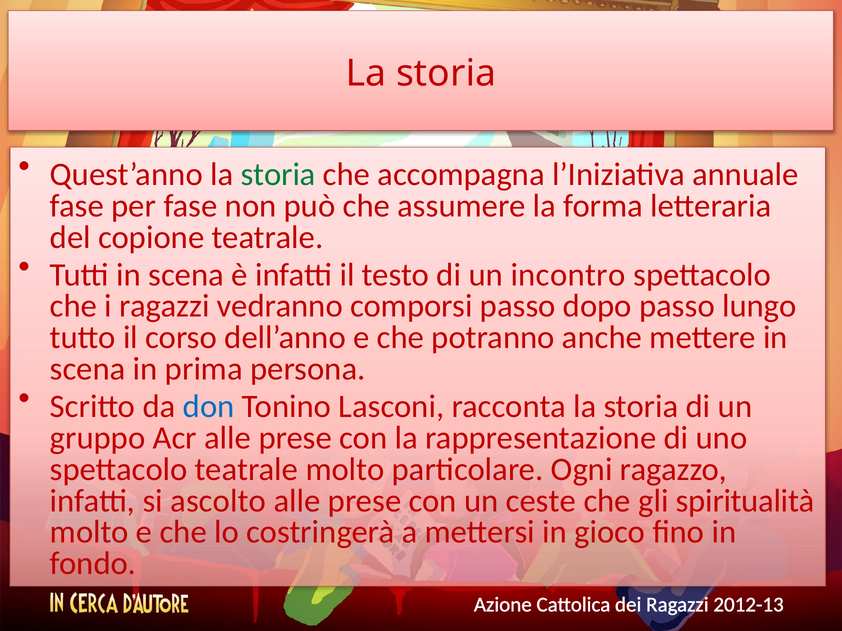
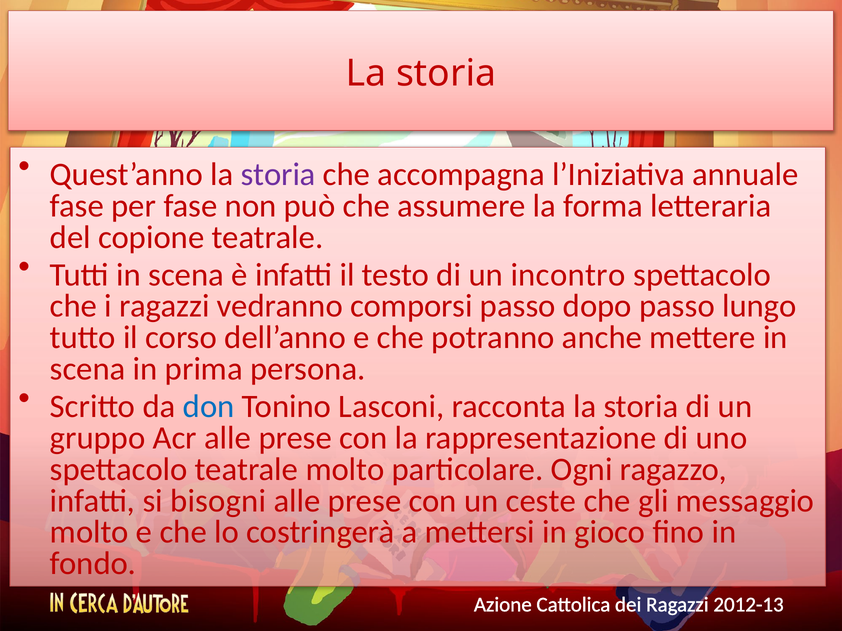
storia colour: green -> purple (278, 175)
ascolto: ascolto -> bisogni (218, 501)
spiritualità: spiritualità -> messaggio (745, 501)
